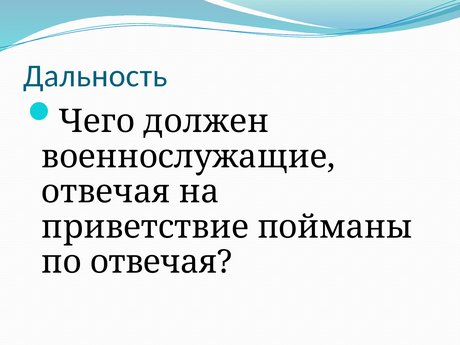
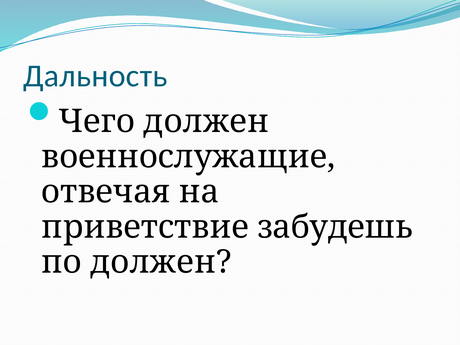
пойманы: пойманы -> забудешь (335, 227)
по отвечая: отвечая -> должен (161, 262)
